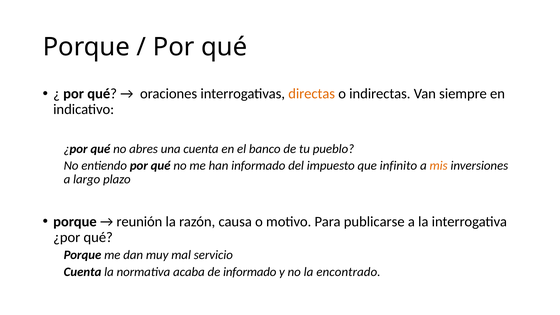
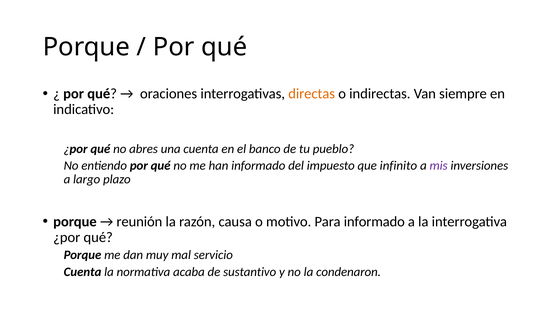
mis colour: orange -> purple (439, 166)
Para publicarse: publicarse -> informado (374, 222)
de informado: informado -> sustantivo (250, 272)
encontrado: encontrado -> condenaron (349, 272)
